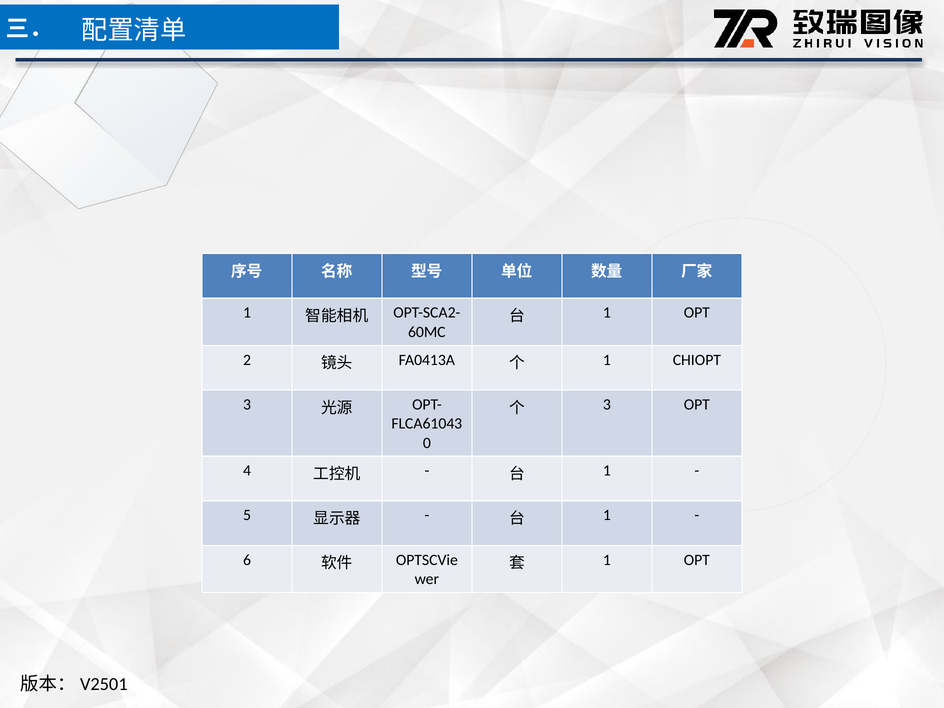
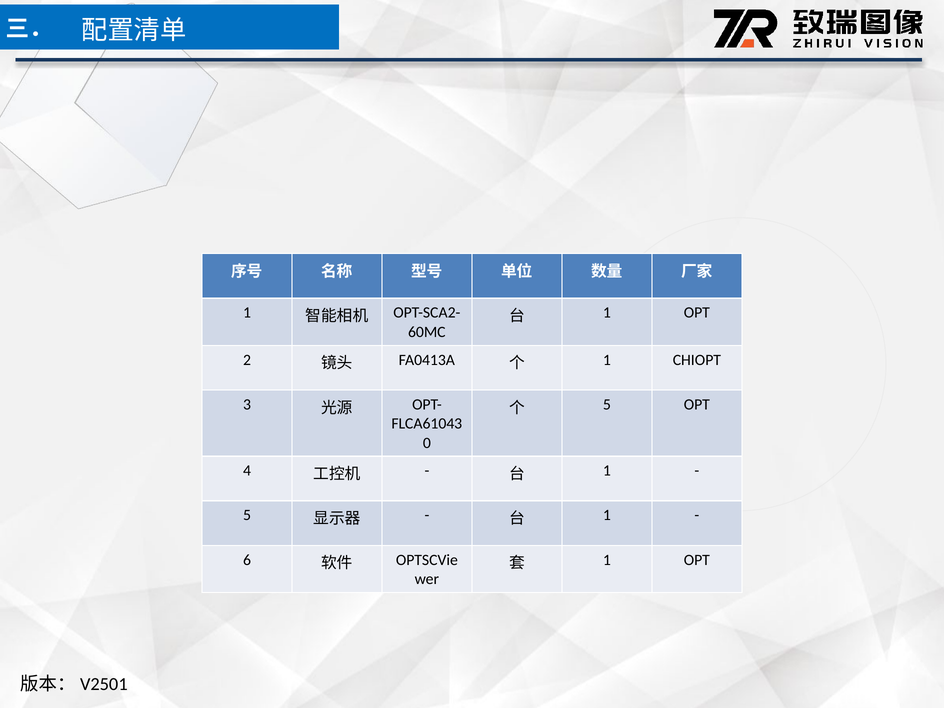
3: 3 -> 5 (607, 405)
